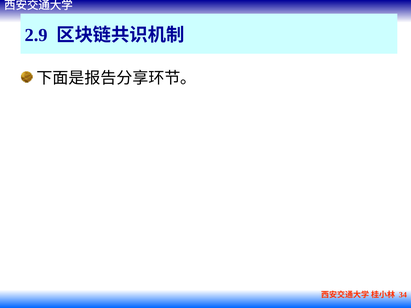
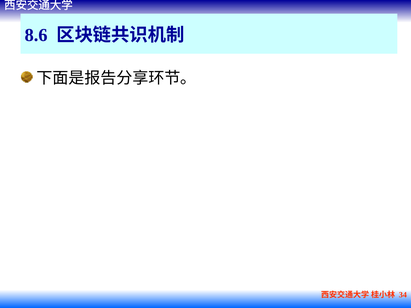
2.9: 2.9 -> 8.6 (36, 35)
